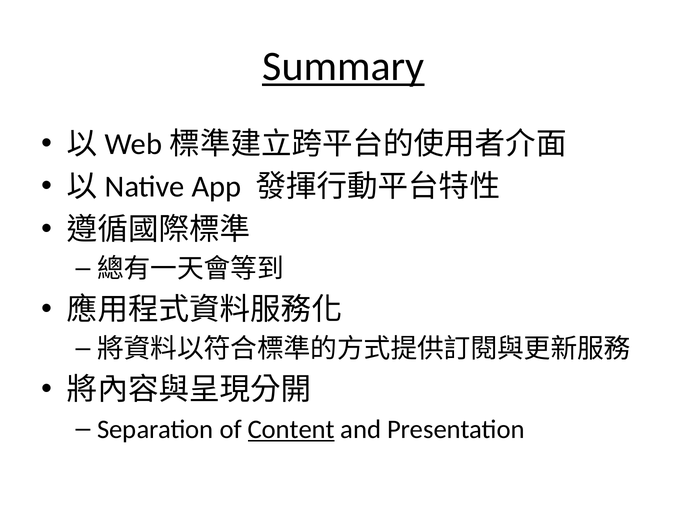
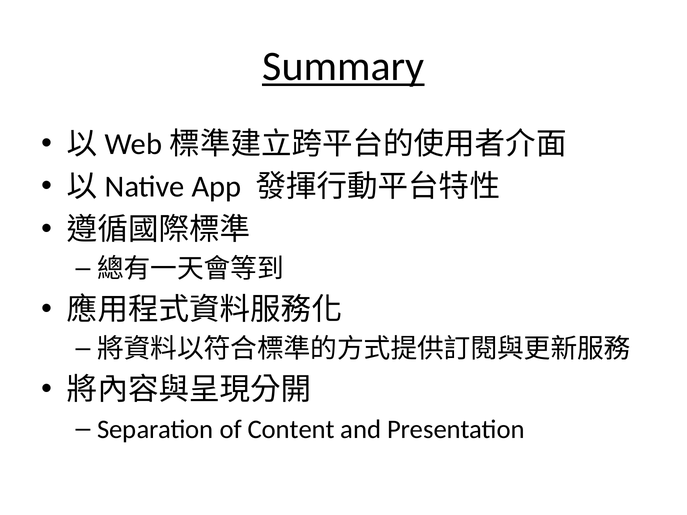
Content underline: present -> none (291, 429)
